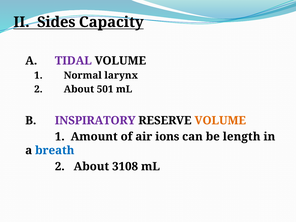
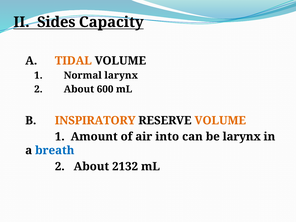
TIDAL colour: purple -> orange (73, 61)
501: 501 -> 600 (105, 89)
INSPIRATORY colour: purple -> orange (95, 121)
ions: ions -> into (167, 137)
be length: length -> larynx (242, 137)
3108: 3108 -> 2132 (125, 166)
